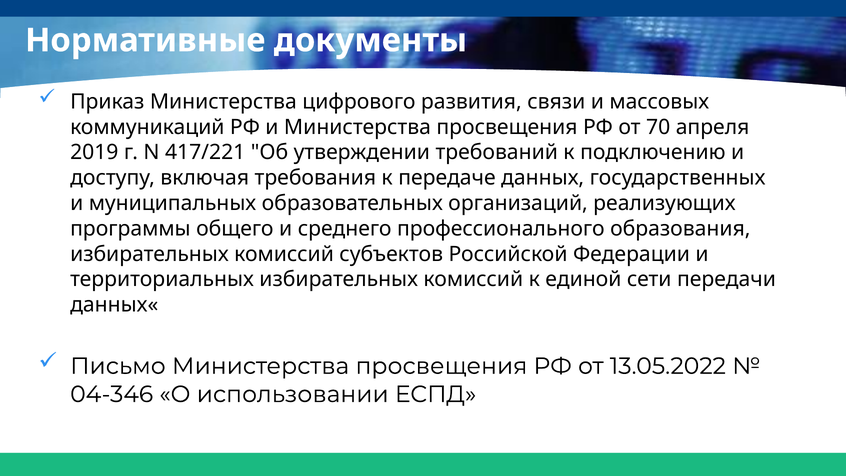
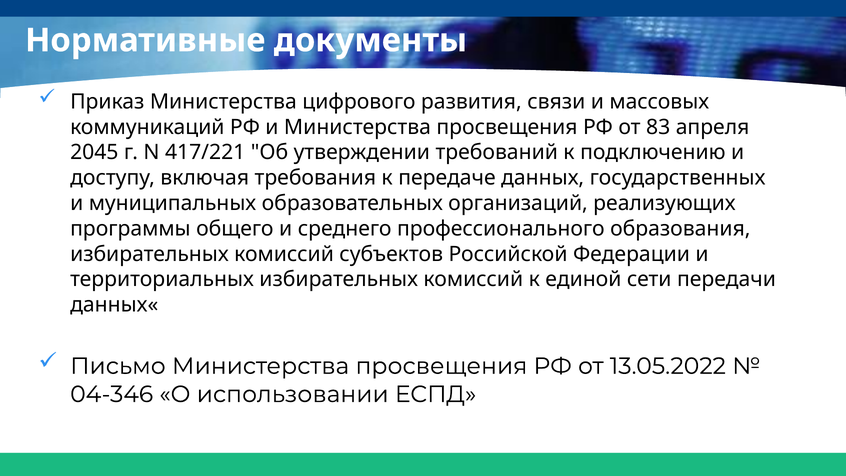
70: 70 -> 83 (658, 127)
2019: 2019 -> 2045 (94, 152)
